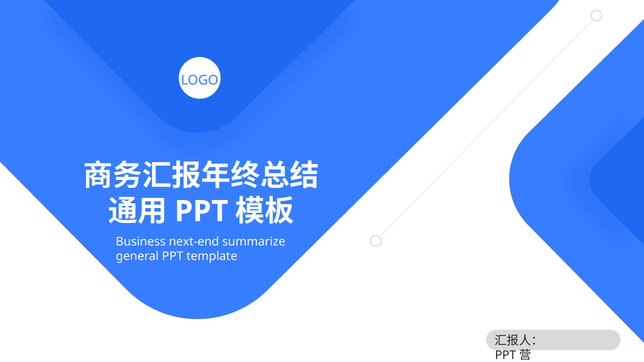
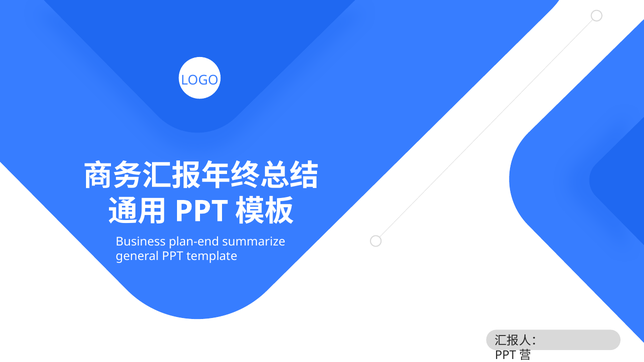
next-end: next-end -> plan-end (194, 242)
